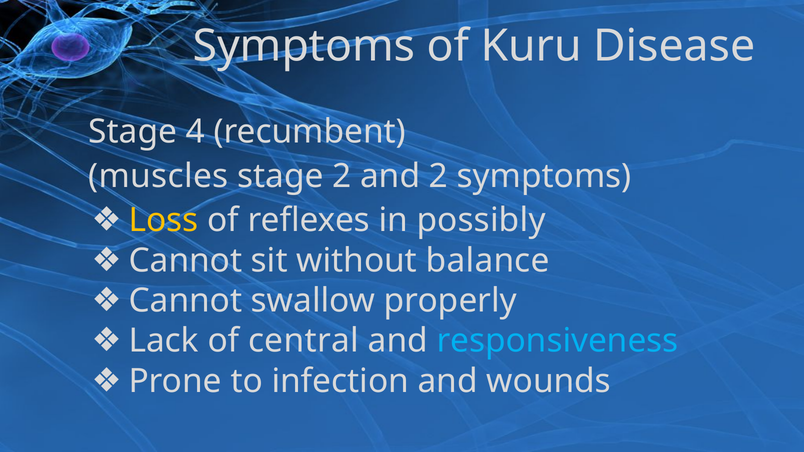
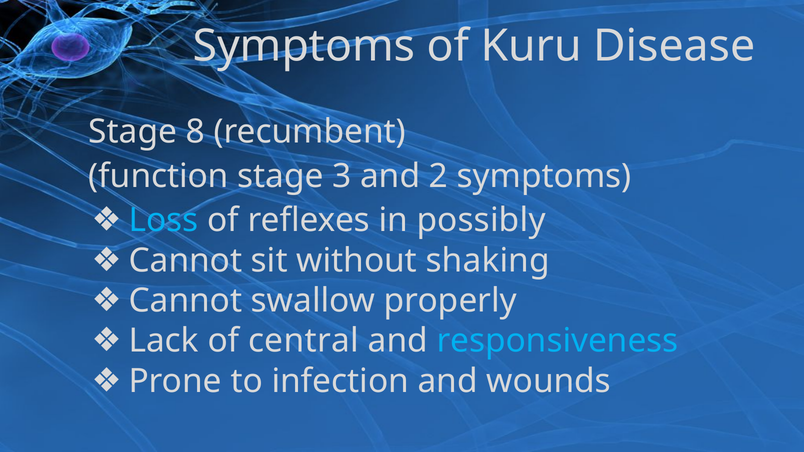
4: 4 -> 8 (195, 132)
muscles: muscles -> function (159, 176)
stage 2: 2 -> 3 (342, 176)
Loss colour: yellow -> light blue (164, 220)
balance: balance -> shaking (488, 261)
